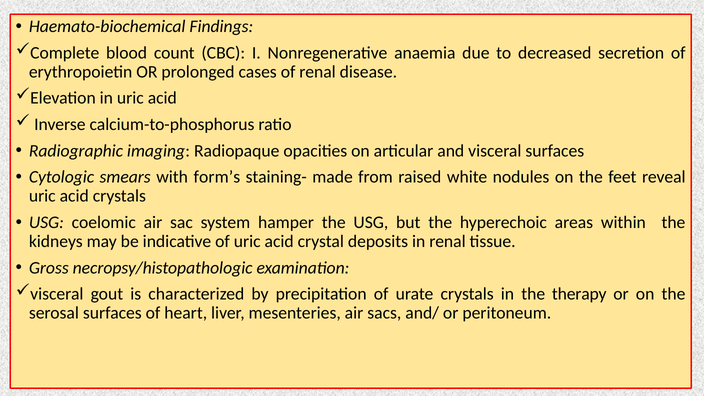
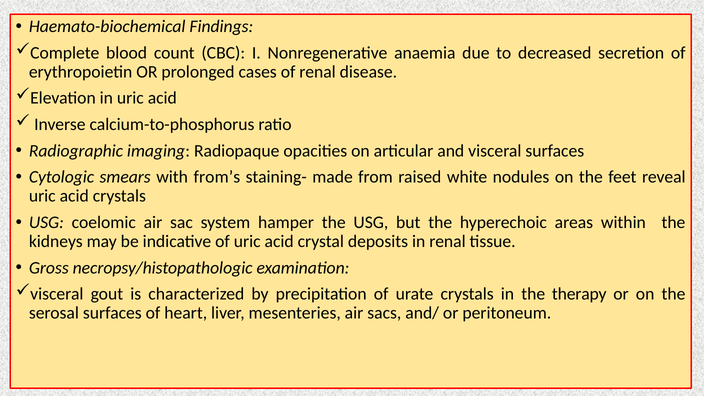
form’s: form’s -> from’s (217, 177)
